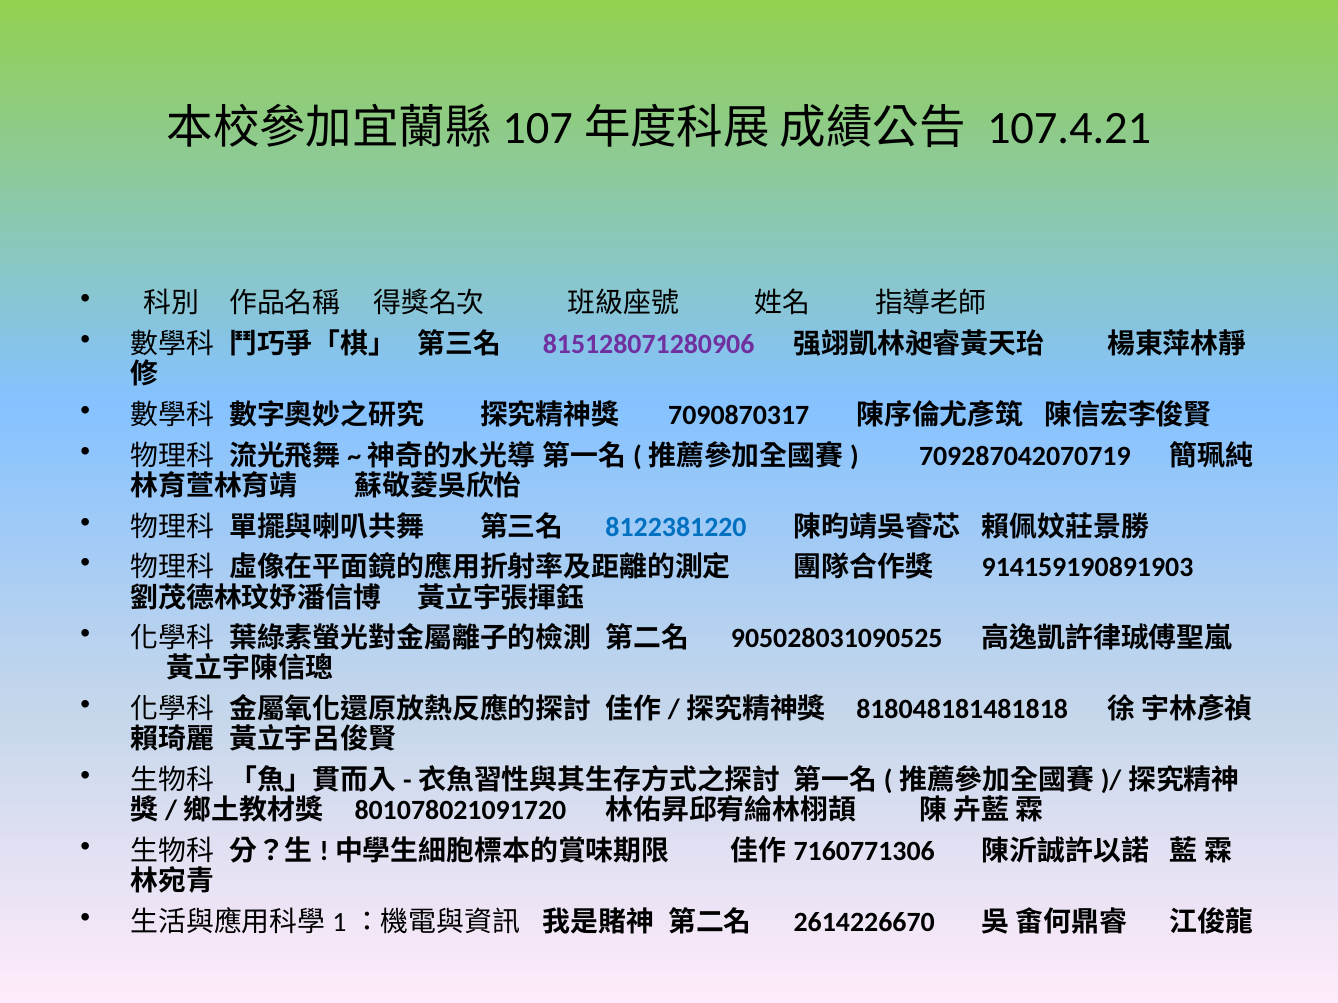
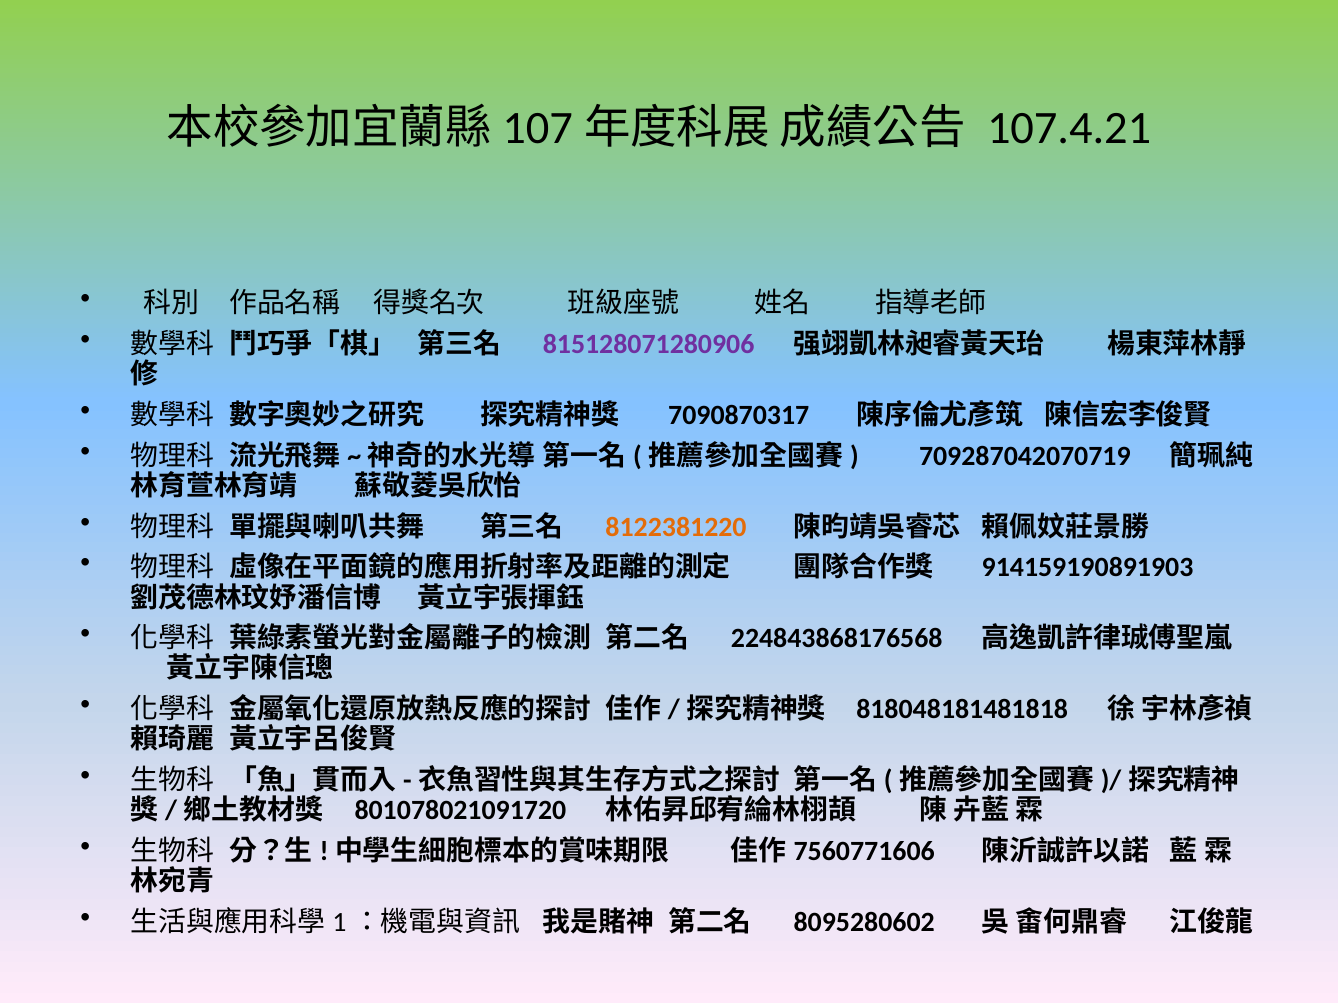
8122381220 colour: blue -> orange (676, 527)
905028031090525: 905028031090525 -> 224843868176568 (837, 639)
7160771306: 7160771306 -> 7560771606 (864, 852)
2614226670: 2614226670 -> 8095280602 (864, 923)
